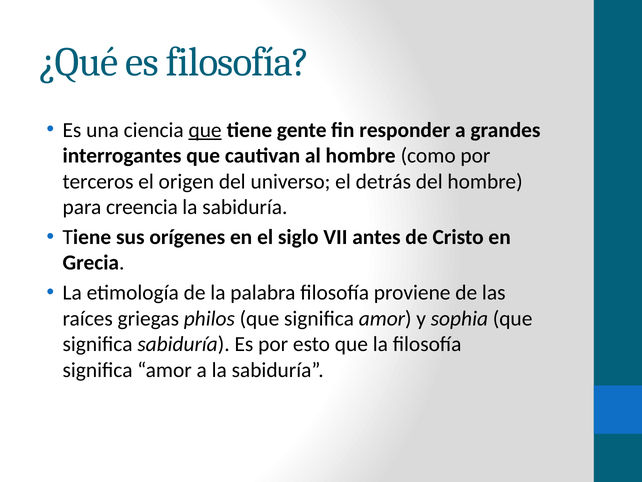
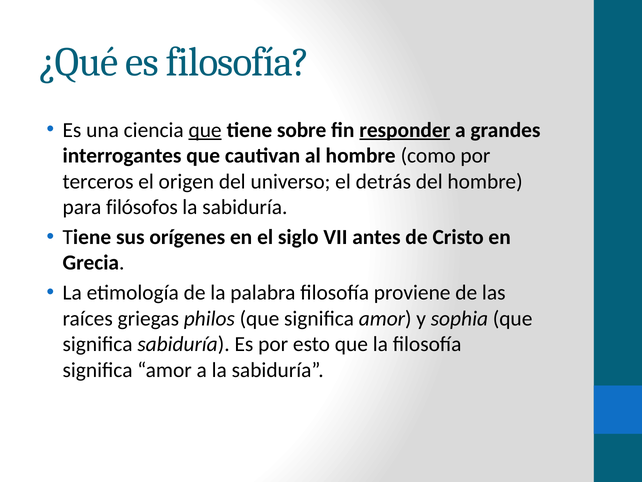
gente: gente -> sobre (302, 130)
responder underline: none -> present (405, 130)
creencia: creencia -> filósofos (142, 207)
